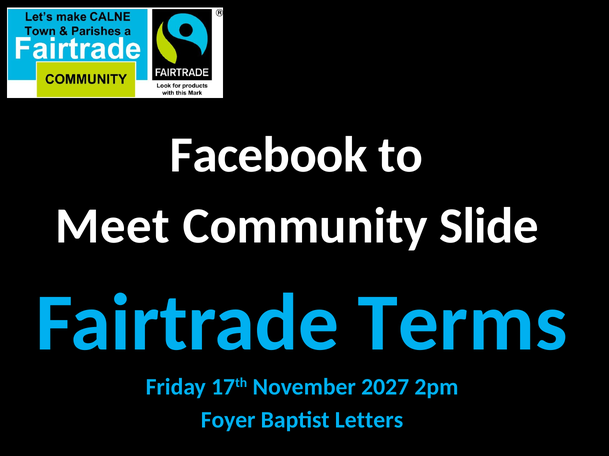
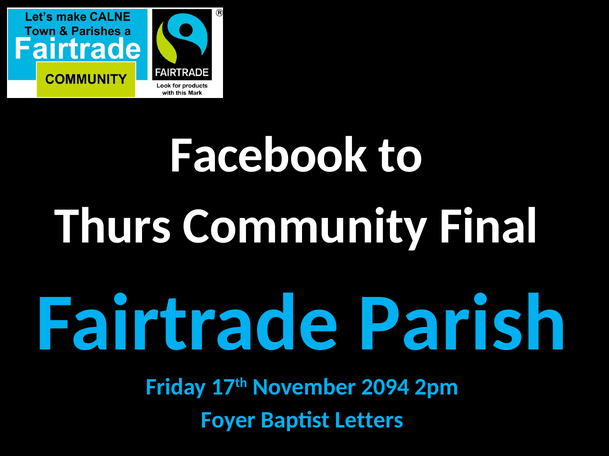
Meet: Meet -> Thurs (113, 226)
Slide: Slide -> Final (489, 226)
Terms: Terms -> Parish (463, 324)
2027: 2027 -> 2094 (385, 387)
